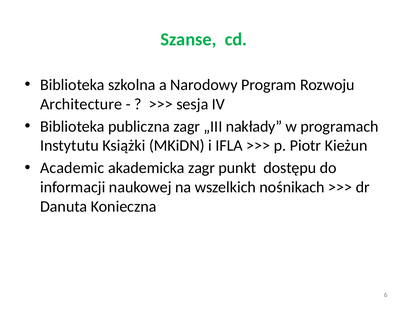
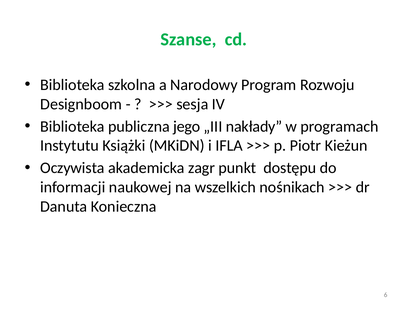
Architecture: Architecture -> Designboom (81, 104)
publiczna zagr: zagr -> jego (187, 126)
Academic: Academic -> Oczywista (72, 168)
